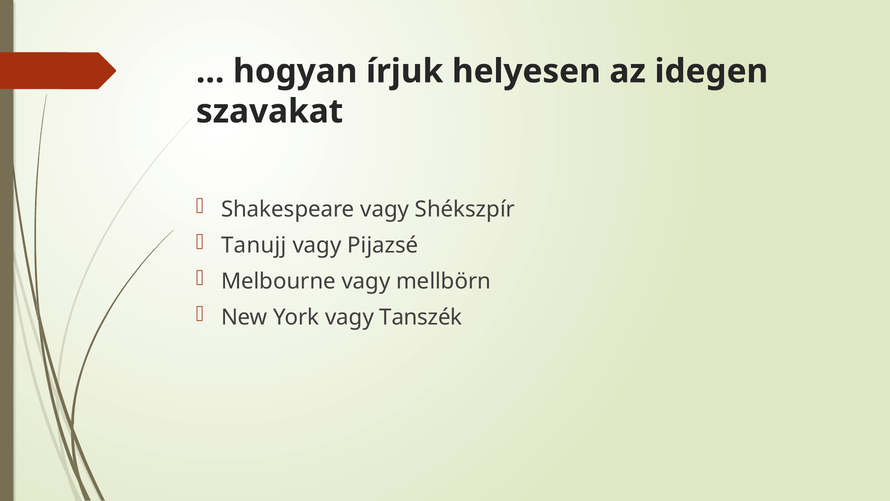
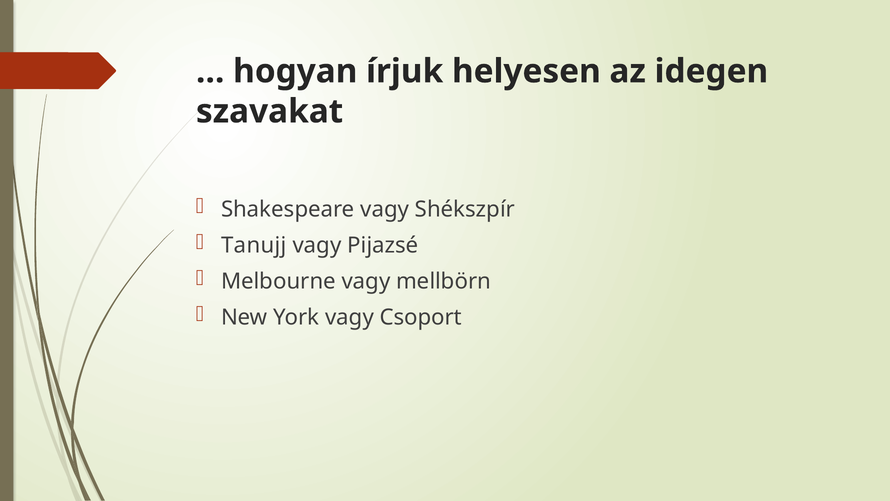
Tanszék: Tanszék -> Csoport (421, 317)
